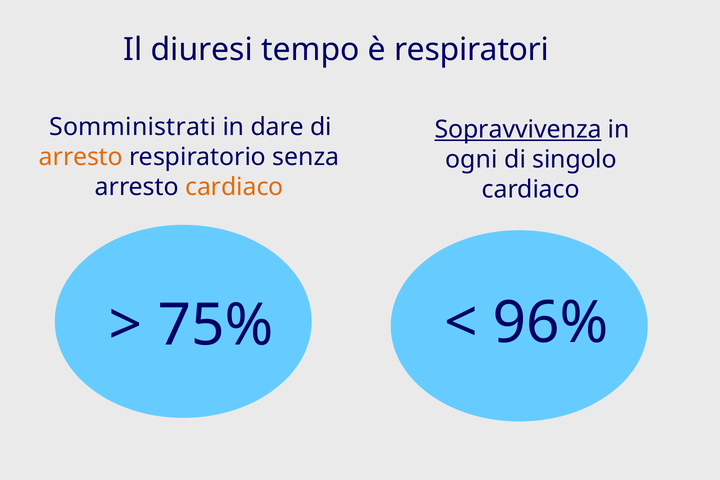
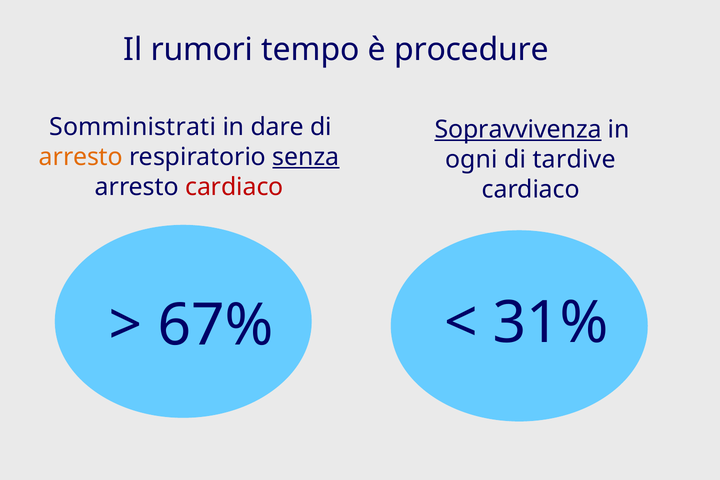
diuresi: diuresi -> rumori (202, 50)
respiratori: respiratori -> procedure (472, 50)
senza underline: none -> present (306, 157)
singolo: singolo -> tardive (574, 160)
cardiaco colour: orange -> red (234, 187)
96%: 96% -> 31% (551, 323)
75%: 75% -> 67% (216, 325)
